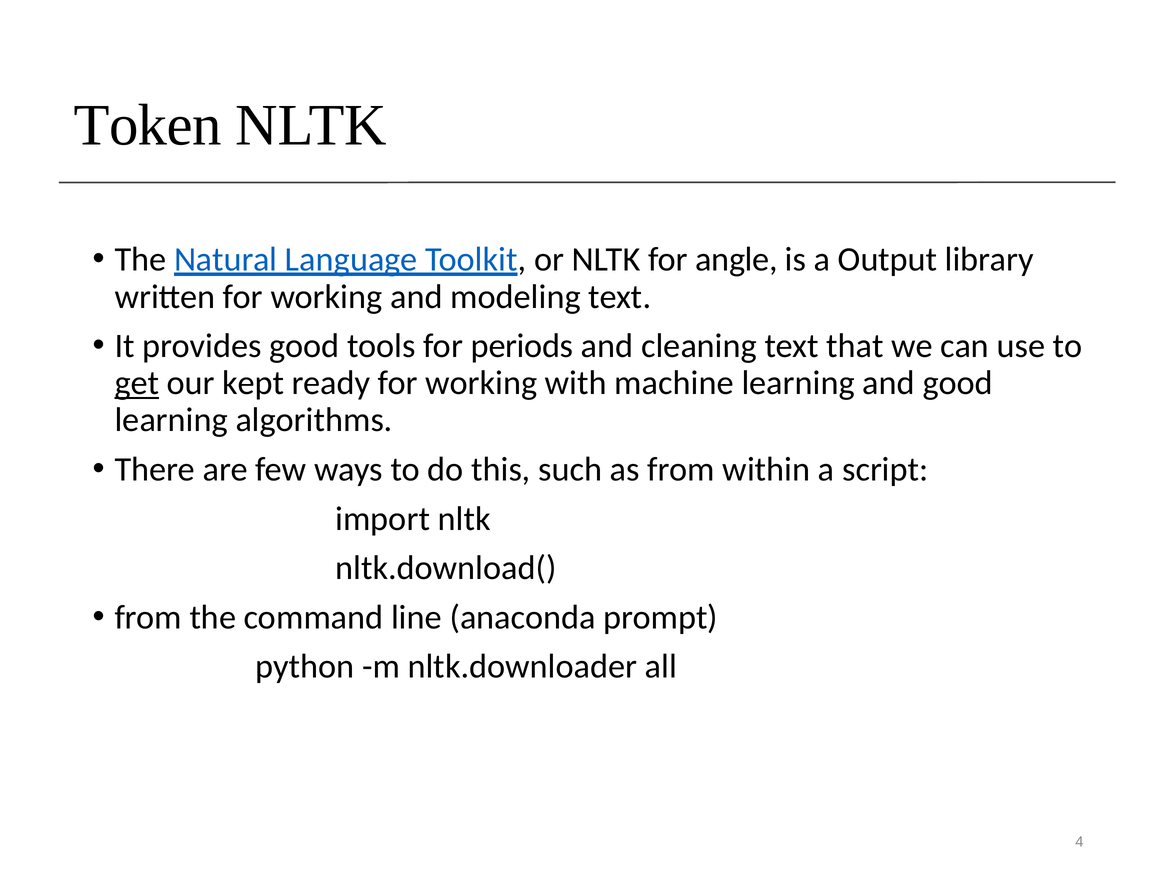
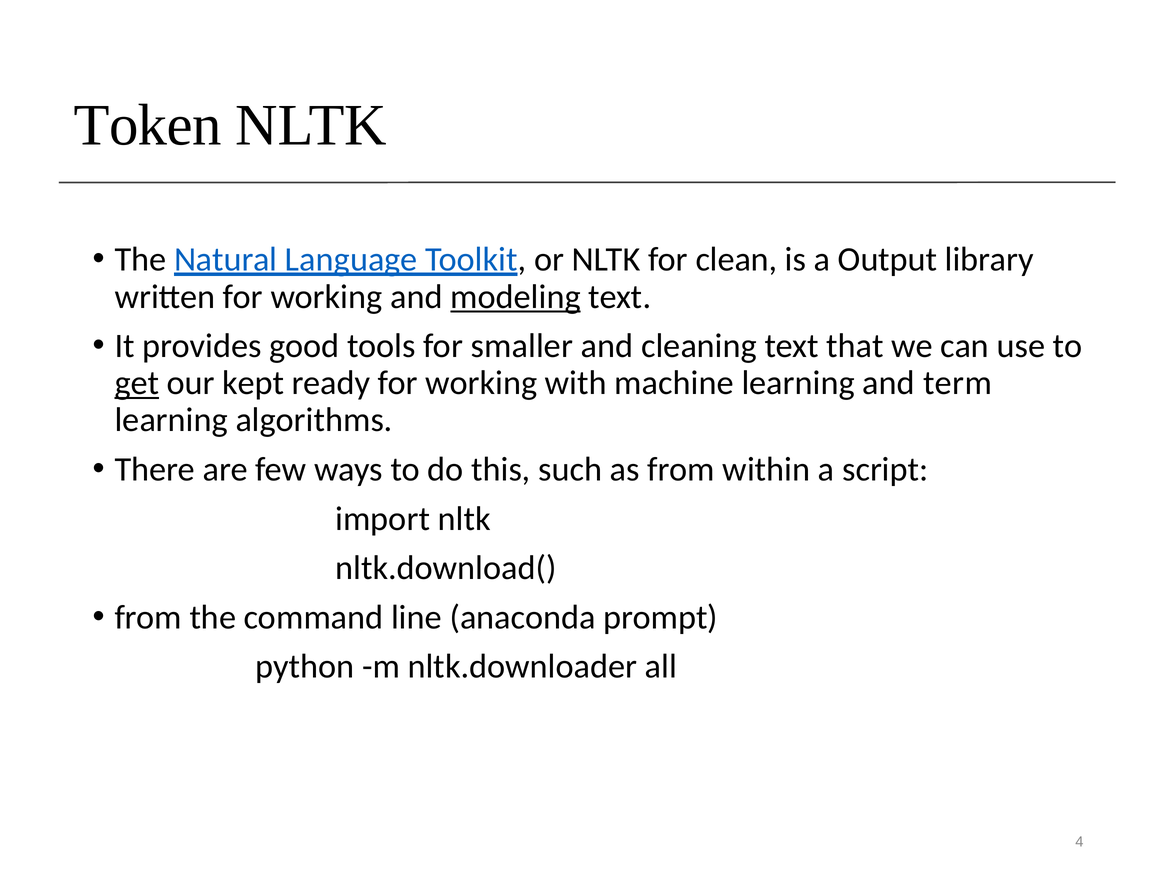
angle: angle -> clean (736, 260)
modeling underline: none -> present (516, 297)
periods: periods -> smaller (522, 346)
and good: good -> term (957, 383)
